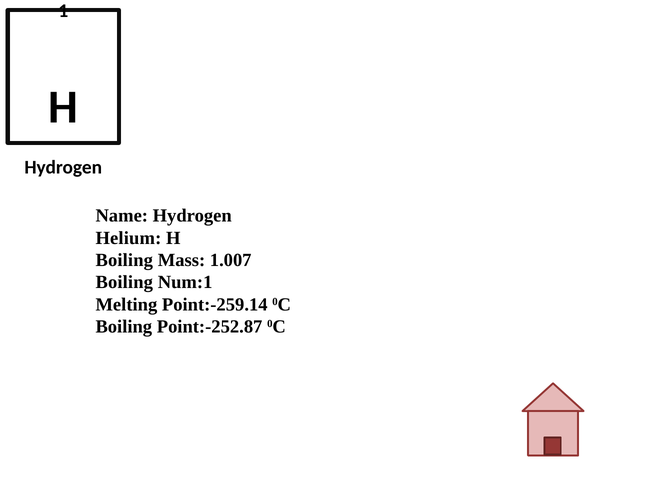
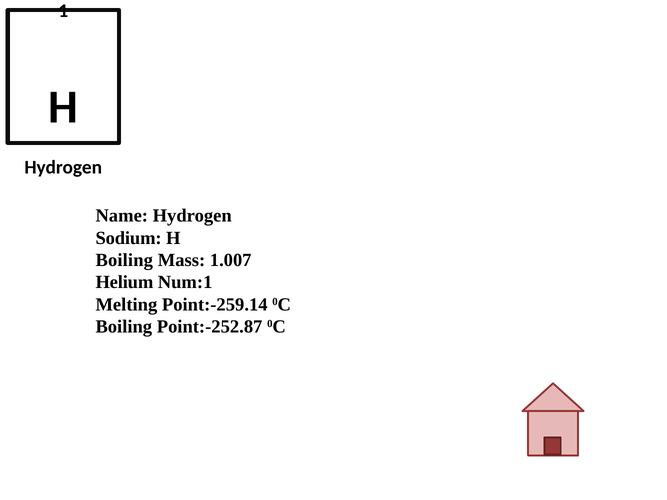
Helium: Helium -> Sodium (129, 238)
Boiling: Boiling -> Helium (124, 283)
